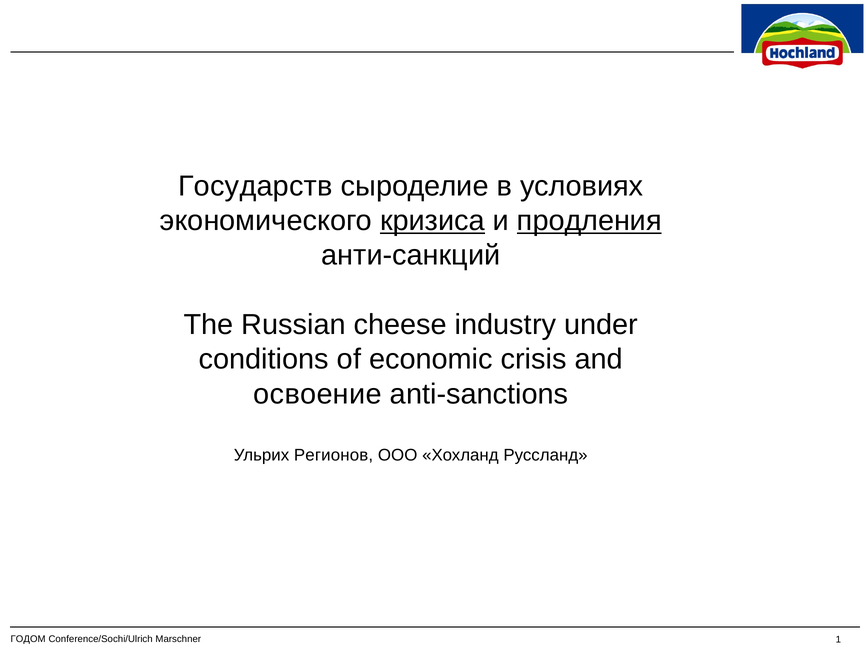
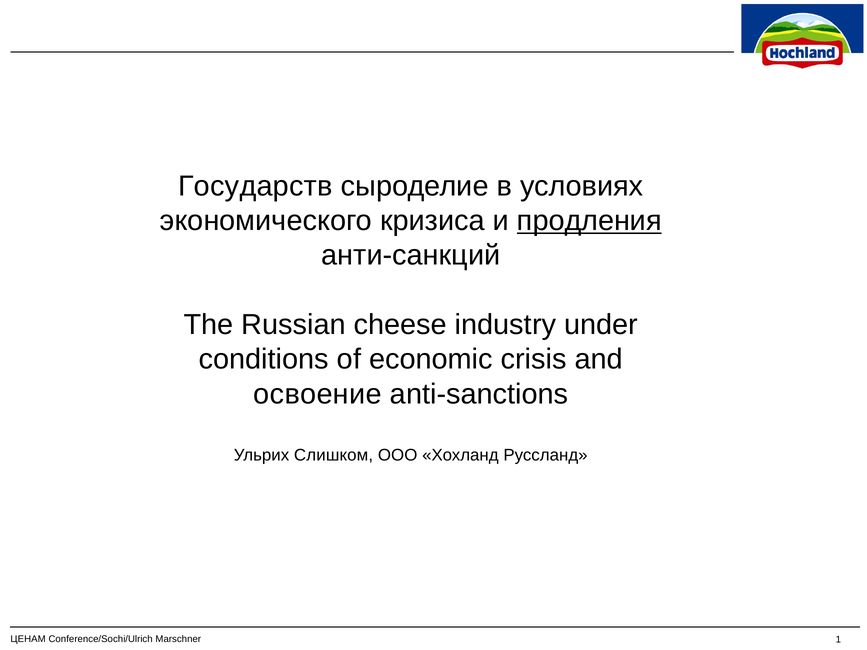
кризиса underline: present -> none (432, 221)
Регионов: Регионов -> Слишком (334, 456)
ГОДОМ: ГОДОМ -> ЦЕНАМ (28, 639)
